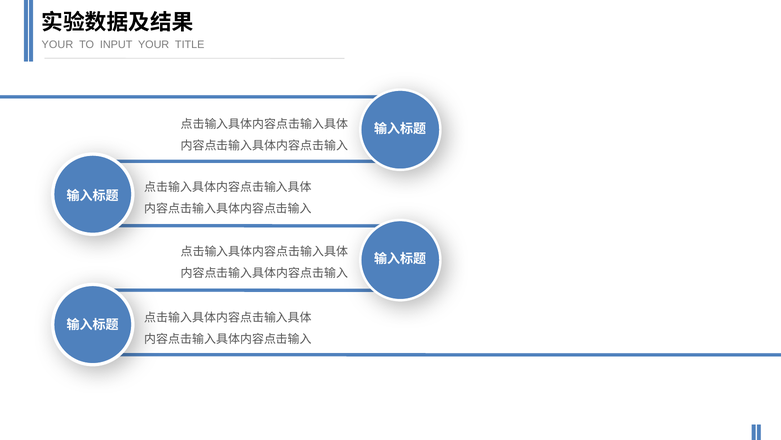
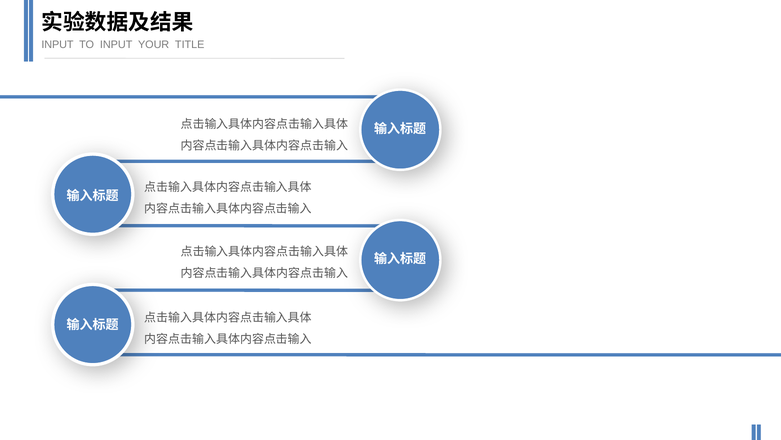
YOUR: YOUR -> INPUT (58, 45)
